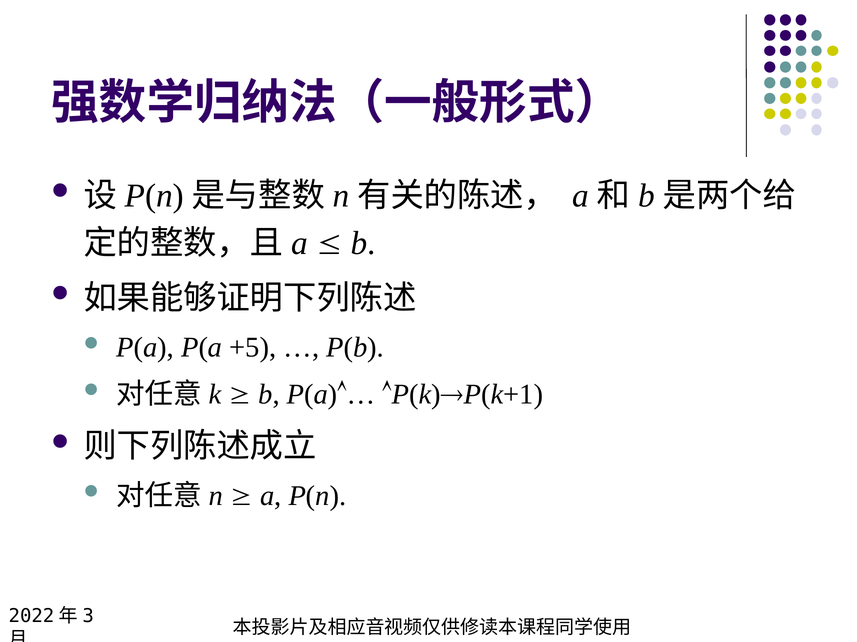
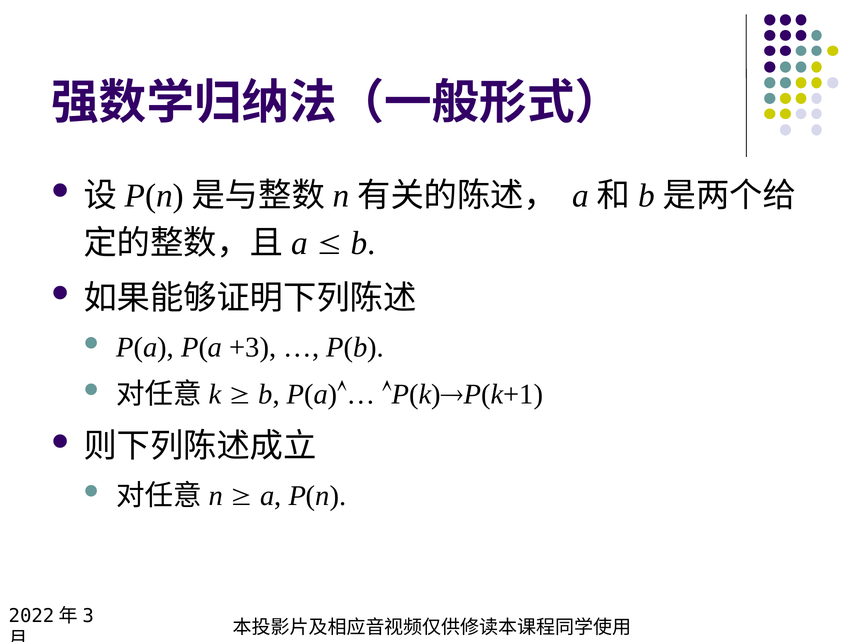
+5: +5 -> +3 (253, 348)
